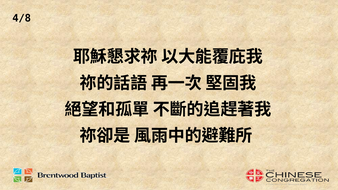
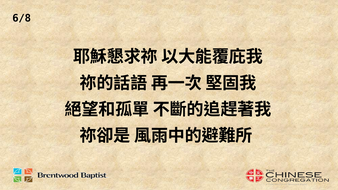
4/8: 4/8 -> 6/8 (22, 18)
